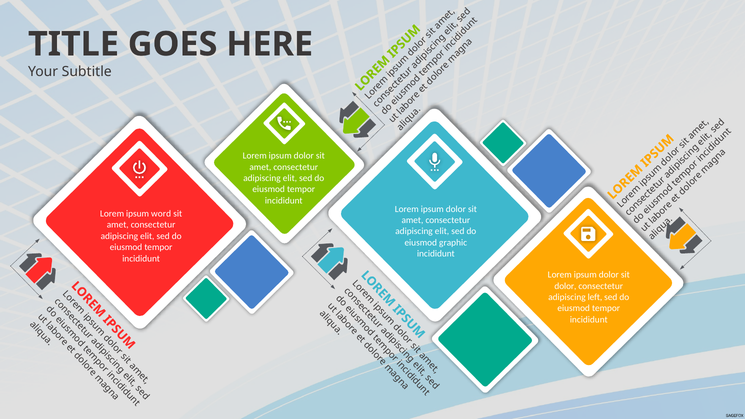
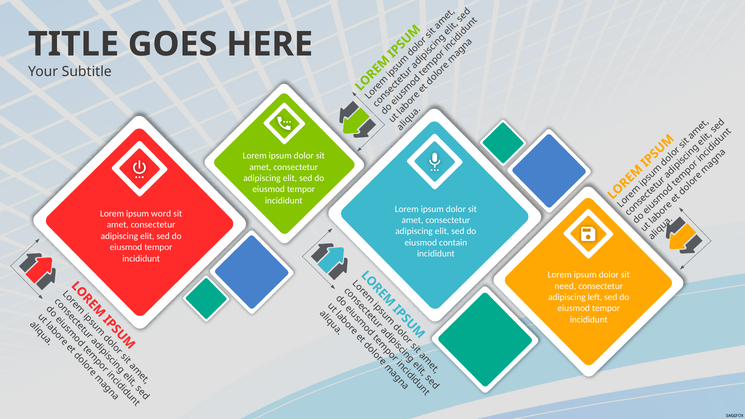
graphic: graphic -> contain (453, 243)
dolor: dolor -> need (565, 286)
